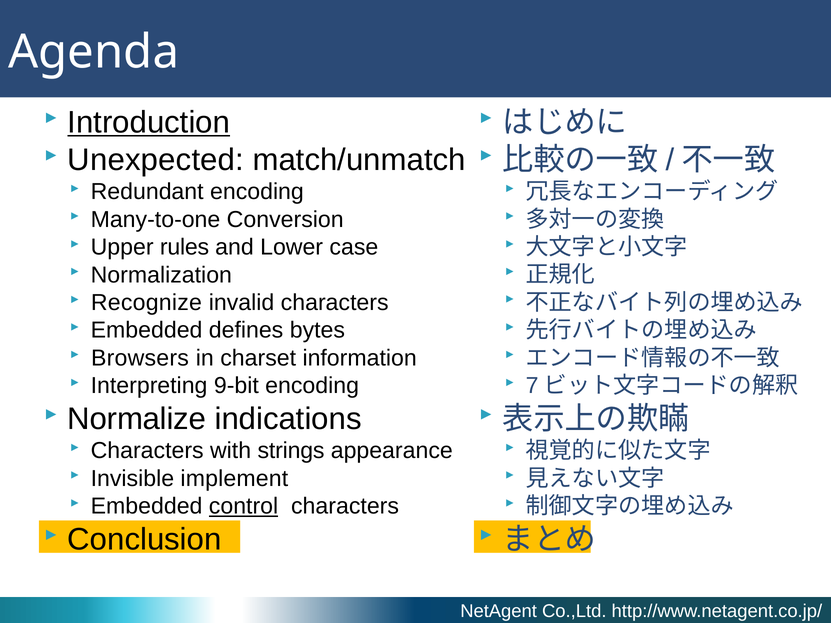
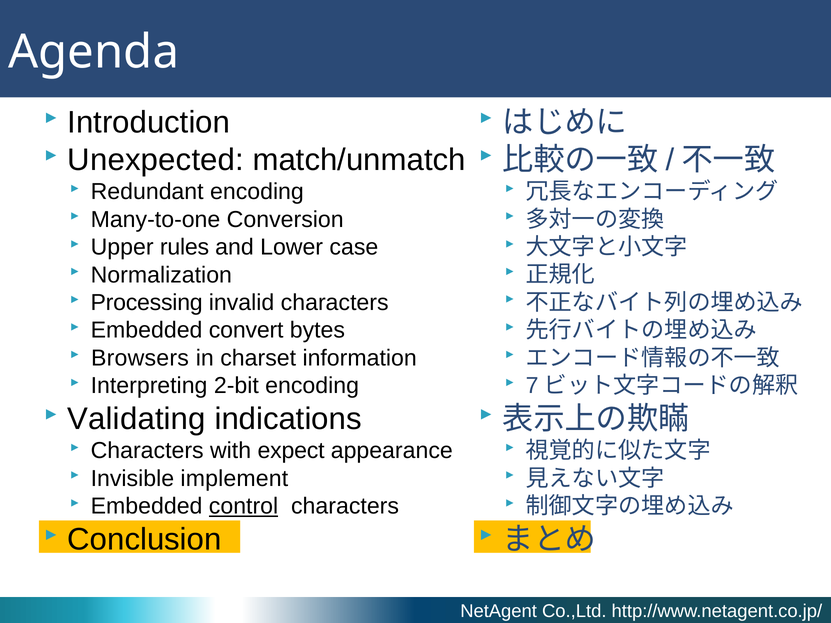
Introduction underline: present -> none (149, 122)
Recognize: Recognize -> Processing (147, 303)
defines: defines -> convert (246, 330)
9-bit: 9-bit -> 2-bit (236, 386)
Normalize: Normalize -> Validating (137, 419)
strings: strings -> expect (291, 451)
